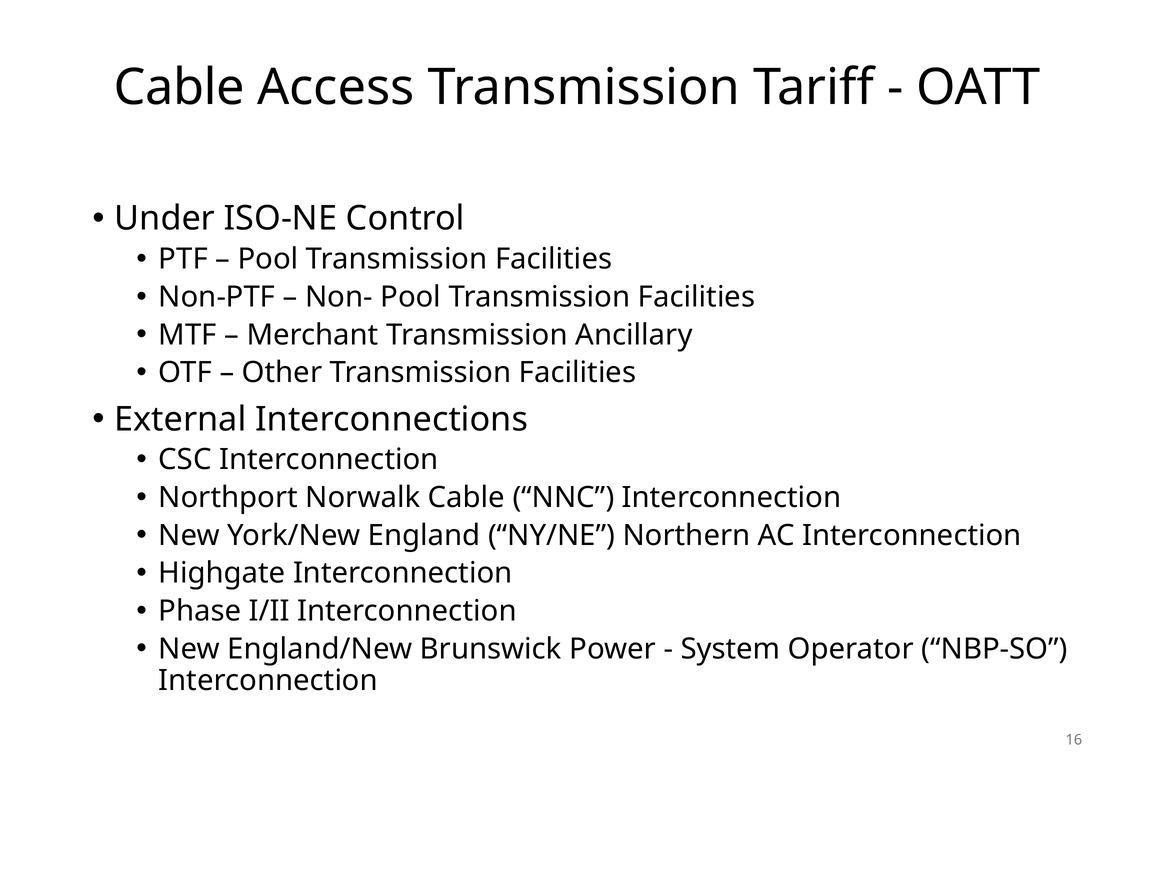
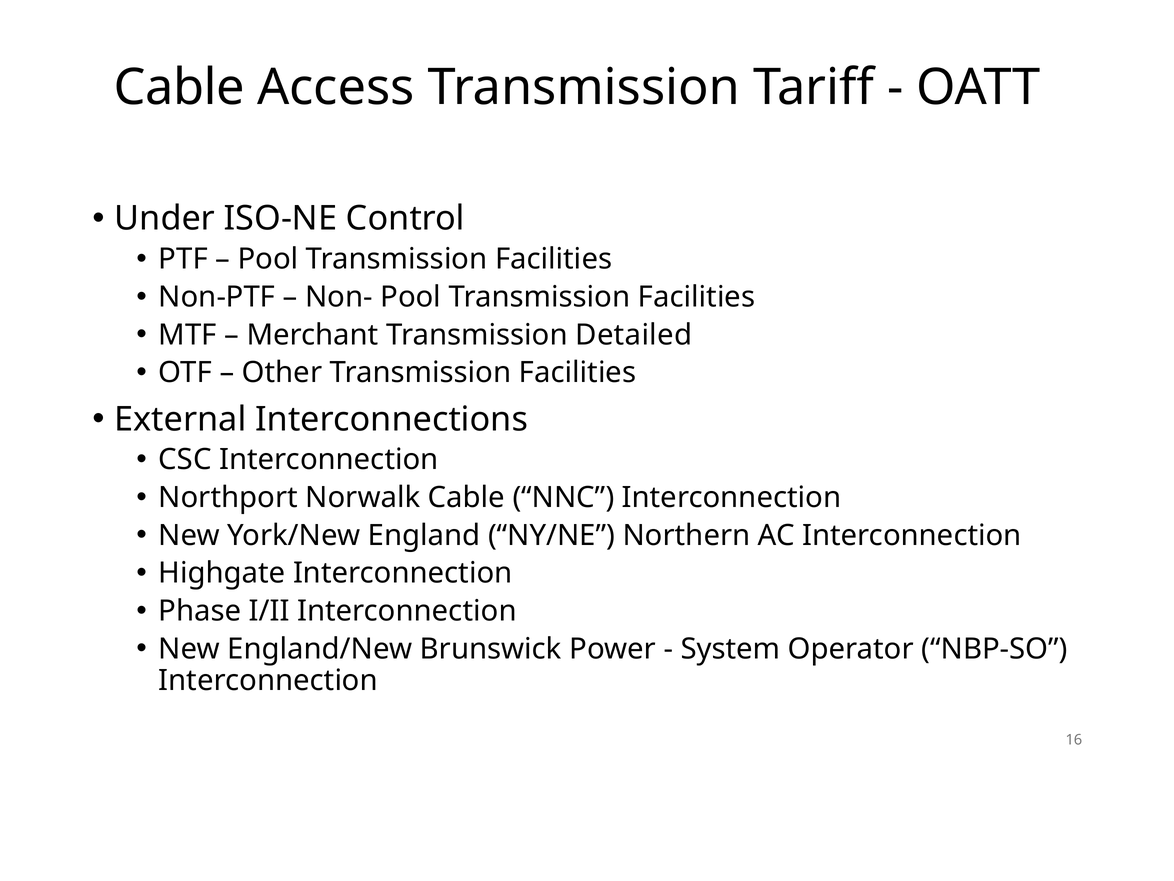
Ancillary: Ancillary -> Detailed (634, 335)
